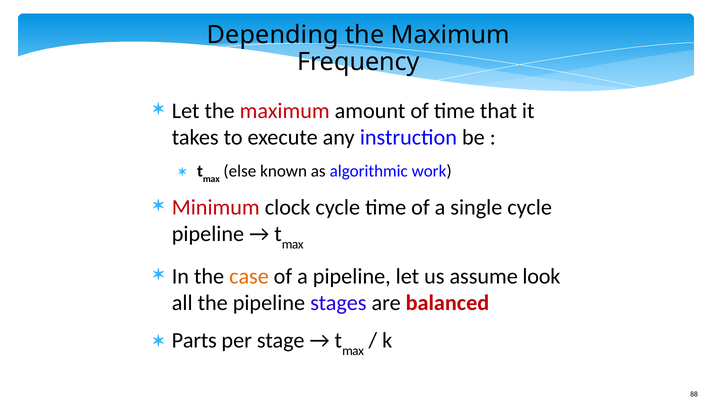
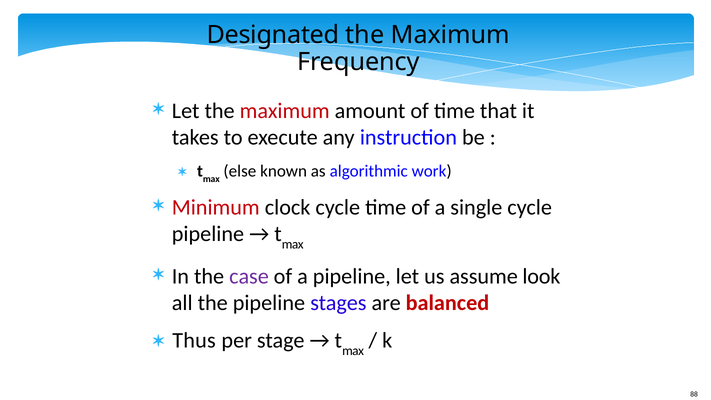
Depending: Depending -> Designated (273, 35)
case colour: orange -> purple (249, 276)
Parts: Parts -> Thus (194, 340)
